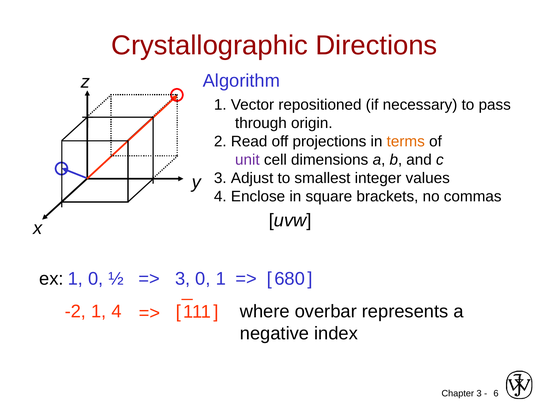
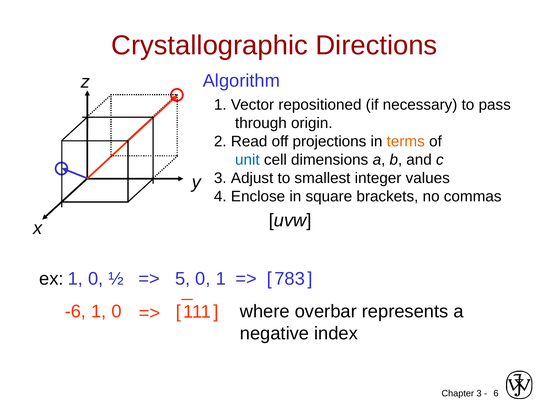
unit colour: purple -> blue (247, 160)
3: 3 -> 5 (183, 279)
680: 680 -> 783 (290, 279)
-2: -2 -> -6 (75, 311)
4: 4 -> 0 (116, 311)
